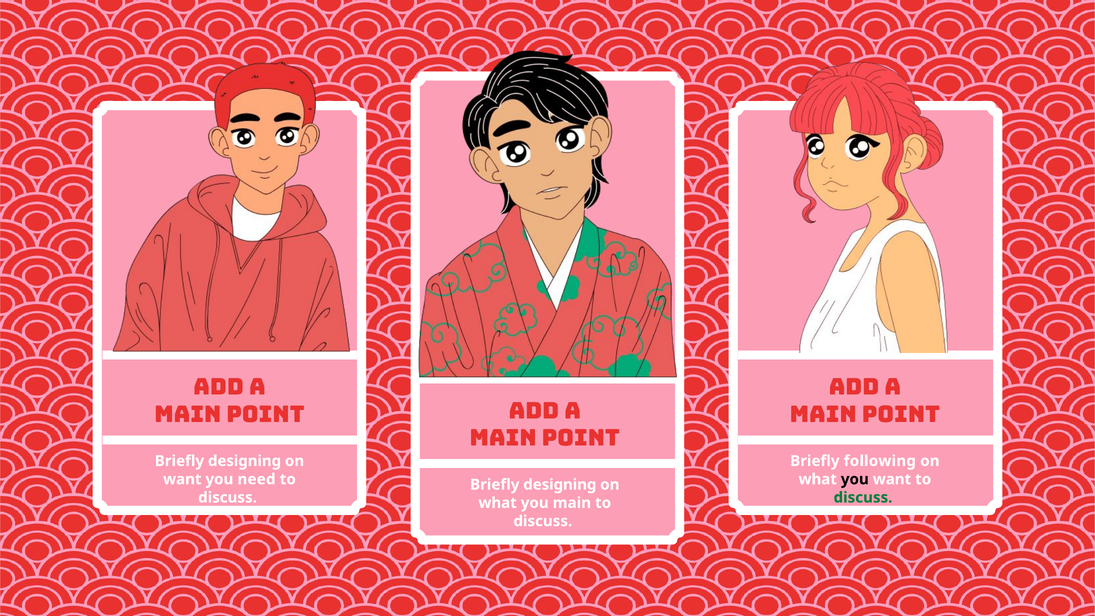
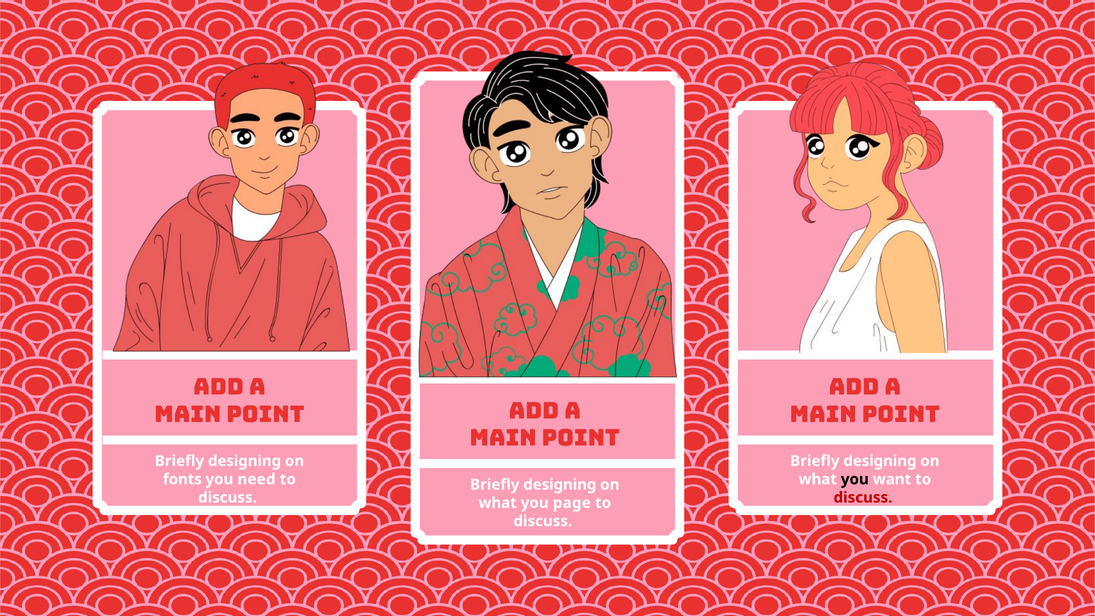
following: following -> designing (880, 461)
want: want -> fonts (182, 479)
discuss colour: green -> red (863, 498)
you main: main -> page (572, 503)
